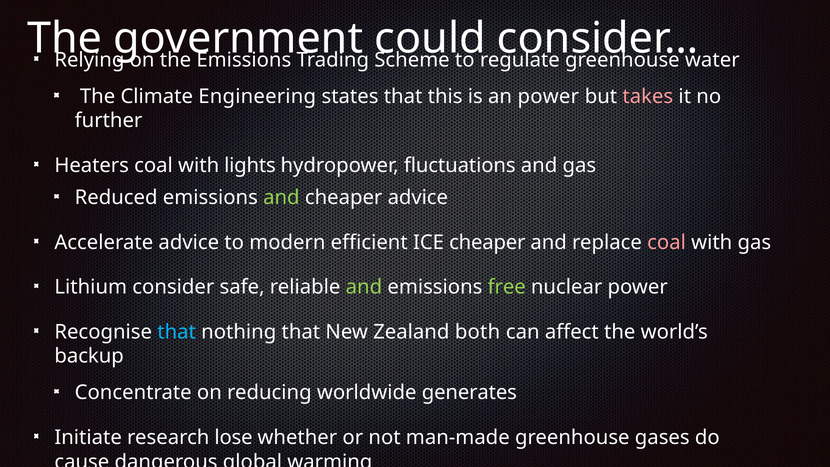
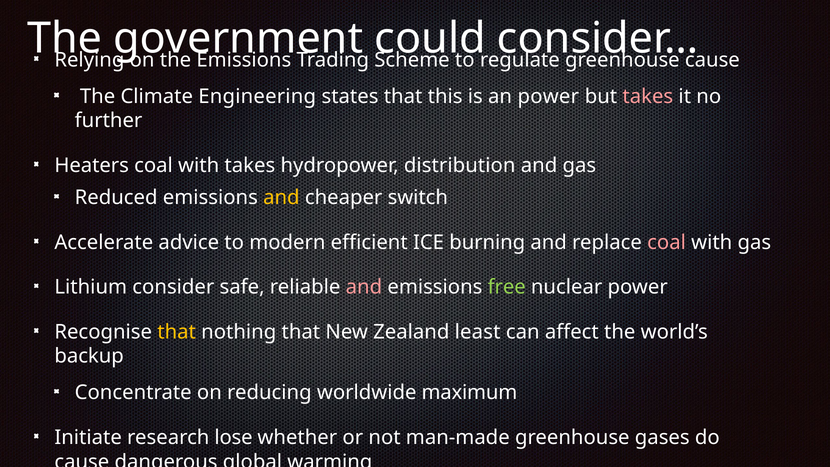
water: water -> cause (712, 60)
with lights: lights -> takes (250, 165)
fluctuations: fluctuations -> distribution (460, 165)
and colour: light green -> yellow (281, 198)
cheaper advice: advice -> switch (418, 198)
ICE cheaper: cheaper -> burning (487, 242)
and colour: light green -> pink (364, 287)
that colour: light blue -> yellow (177, 332)
both: both -> least (478, 332)
generates: generates -> maximum (469, 393)
